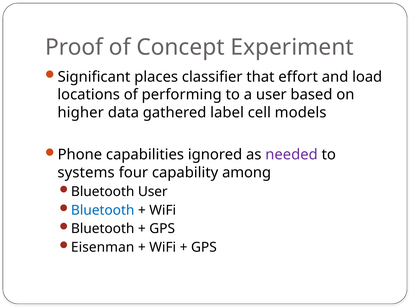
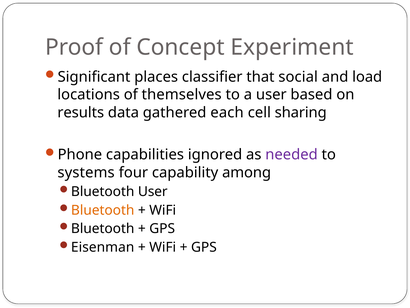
effort: effort -> social (298, 77)
performing: performing -> themselves (182, 95)
higher: higher -> results (81, 112)
label: label -> each (227, 112)
models: models -> sharing (301, 112)
Bluetooth colour: blue -> orange (103, 210)
